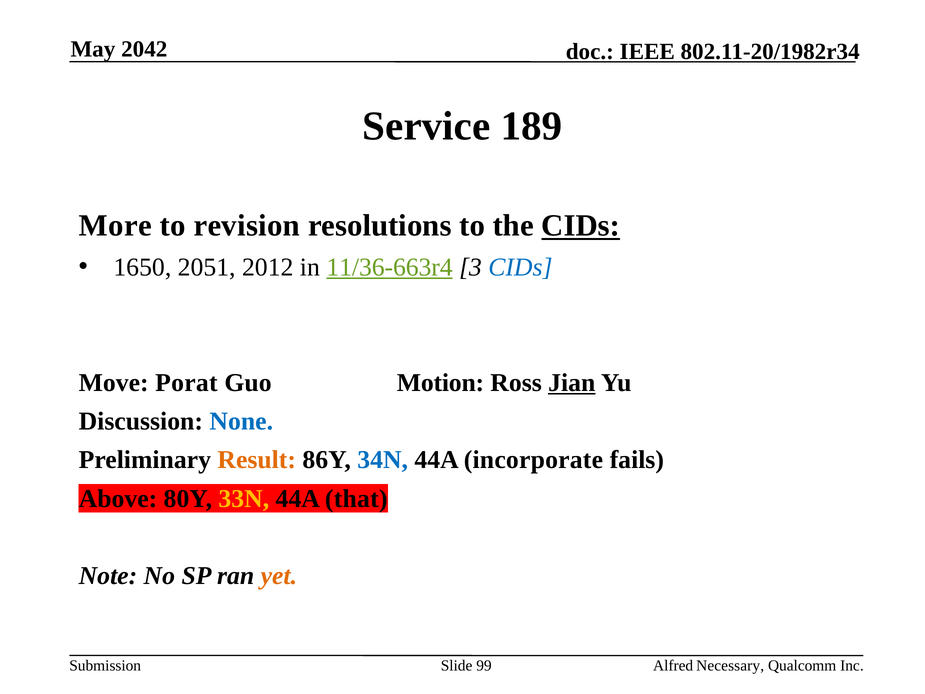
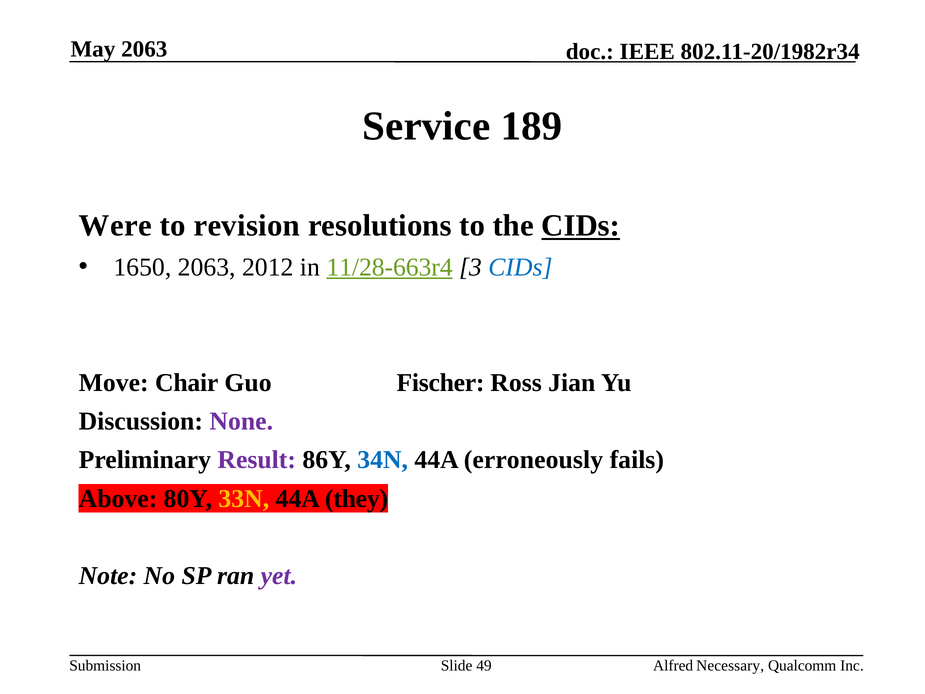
May 2042: 2042 -> 2063 (144, 49)
More: More -> Were (115, 226)
1650 2051: 2051 -> 2063 (207, 267)
11/36-663r4: 11/36-663r4 -> 11/28-663r4 (390, 267)
Porat: Porat -> Chair (187, 383)
Motion: Motion -> Fischer (441, 383)
Jian underline: present -> none (572, 383)
None colour: blue -> purple (241, 421)
Result colour: orange -> purple (257, 460)
incorporate: incorporate -> erroneously (533, 460)
that: that -> they (357, 498)
yet colour: orange -> purple (279, 576)
99: 99 -> 49 (484, 665)
